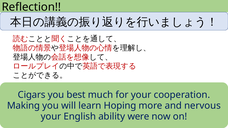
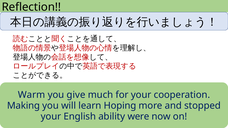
Cigars: Cigars -> Warm (31, 95)
best: best -> give (76, 95)
nervous: nervous -> stopped (203, 106)
